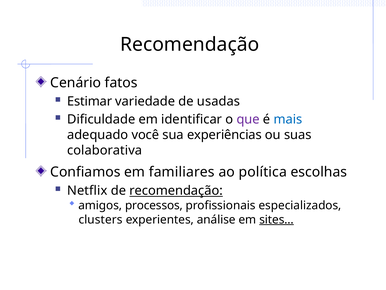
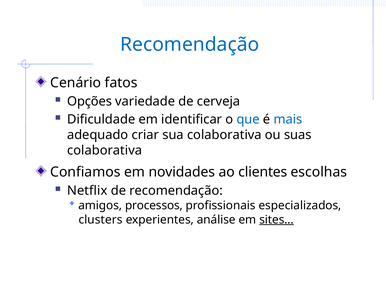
Recomendação colour: black -> blue (190, 44)
Estimar: Estimar -> Opções (90, 101)
usadas: usadas -> cerveja (219, 101)
que colour: purple -> blue (248, 119)
você: você -> criar (145, 135)
sua experiências: experiências -> colaborativa (224, 135)
familiares: familiares -> novidades (182, 172)
política: política -> clientes (263, 172)
recomendação underline: present -> none (176, 190)
